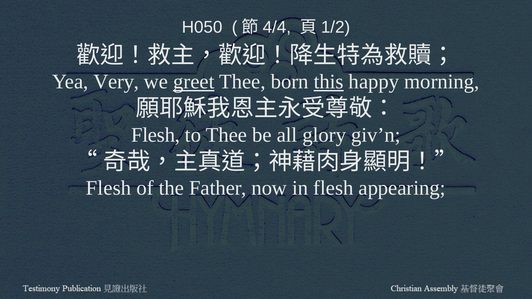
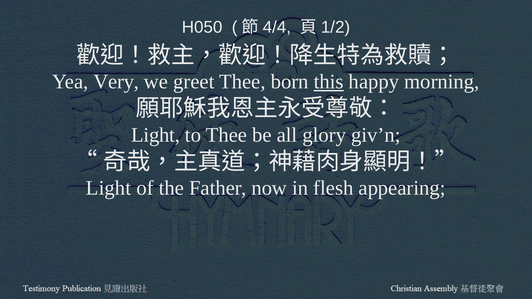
greet underline: present -> none (194, 82)
Flesh: Flesh -> Light (156, 135)
Flesh: Flesh -> Light (109, 188)
